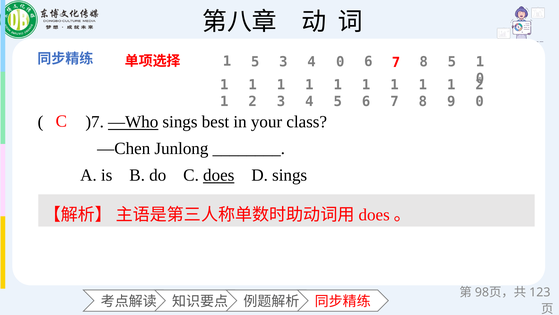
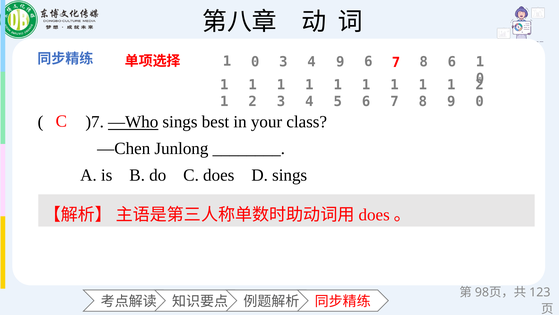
5: 5 -> 0 (255, 62)
4 0: 0 -> 9 (340, 62)
8 5: 5 -> 6 (452, 62)
does underline: present -> none (219, 175)
